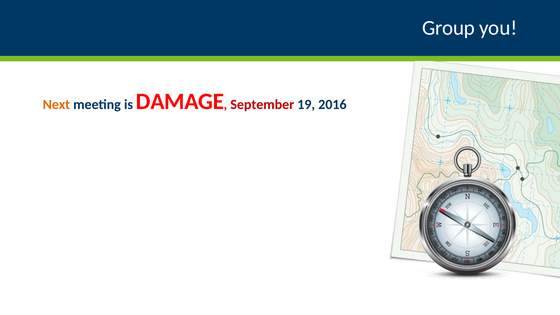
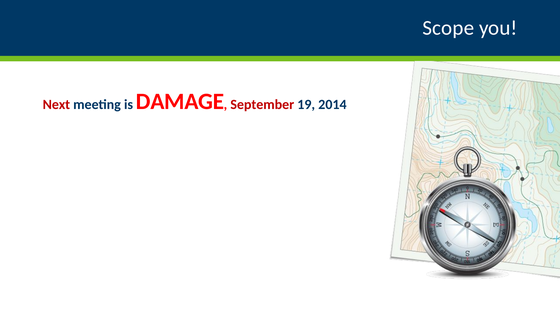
Group: Group -> Scope (448, 28)
Next colour: orange -> red (56, 105)
2016: 2016 -> 2014 (332, 105)
